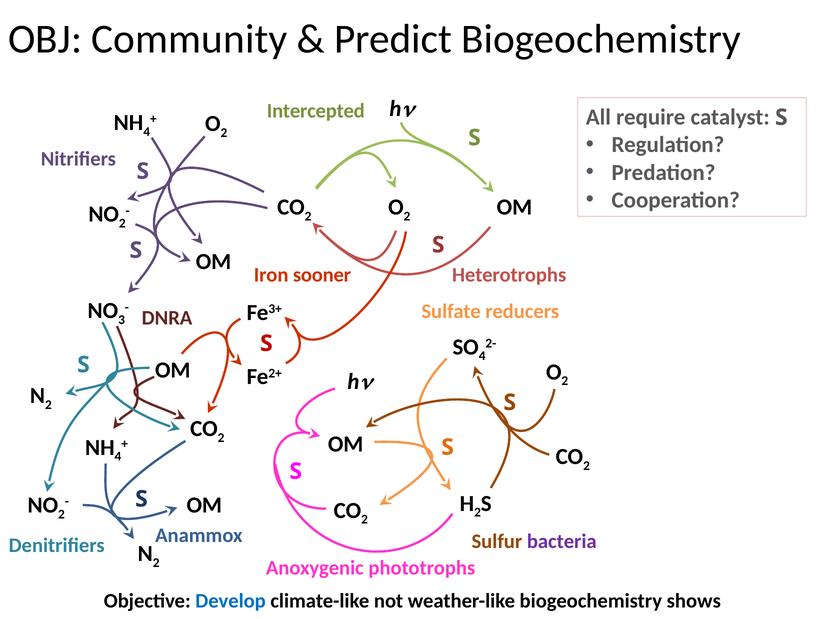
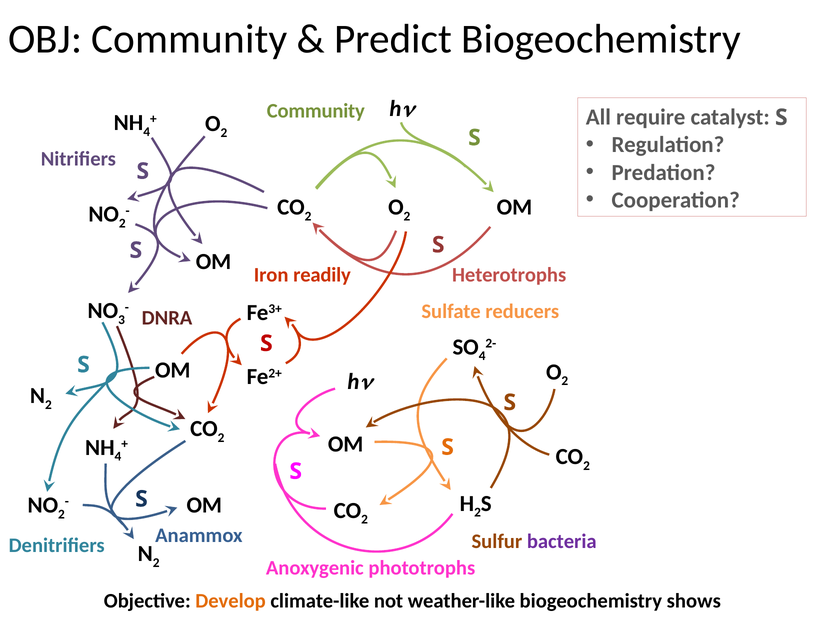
Intercepted: Intercepted -> Community (316, 111)
sooner: sooner -> readily (322, 275)
Develop colour: blue -> orange (231, 601)
